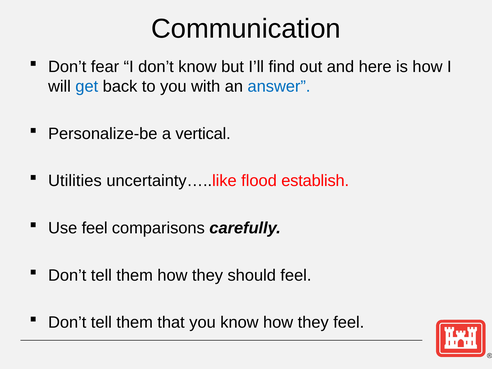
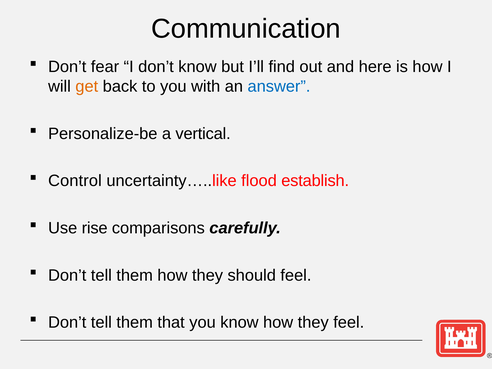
get colour: blue -> orange (87, 86)
Utilities: Utilities -> Control (75, 181)
Use feel: feel -> rise (95, 228)
